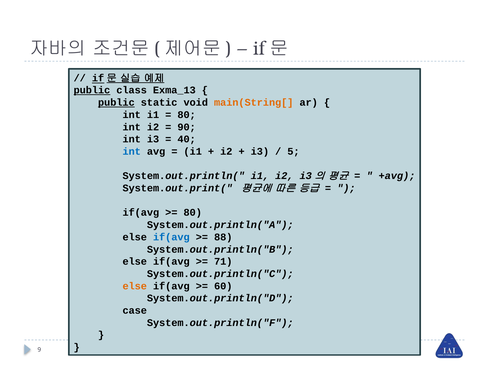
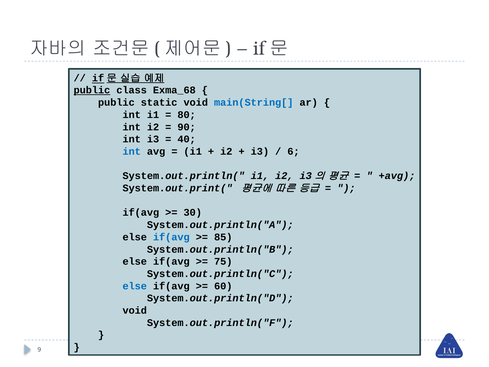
Exma_13: Exma_13 -> Exma_68 (174, 90)
public underline: present -> none (116, 102)
main(String[ colour: orange -> blue (254, 102)
5: 5 -> 6 (293, 151)
80: 80 -> 30 (193, 212)
88: 88 -> 85 (223, 237)
71: 71 -> 75 (223, 261)
else colour: orange -> blue (135, 286)
case: case -> void (135, 310)
